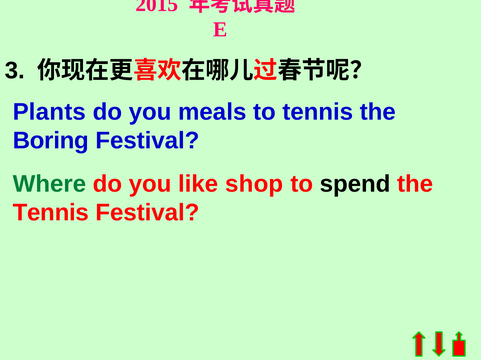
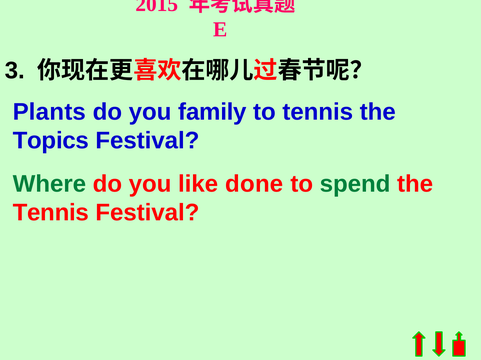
meals: meals -> family (212, 112)
Boring: Boring -> Topics (51, 141)
shop: shop -> done (254, 184)
spend colour: black -> green (355, 184)
